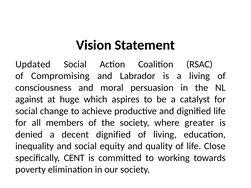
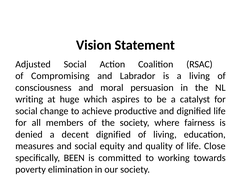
Updated: Updated -> Adjusted (33, 64)
against: against -> writing (29, 99)
greater: greater -> fairness (200, 123)
inequality: inequality -> measures (35, 146)
CENT: CENT -> BEEN (74, 158)
